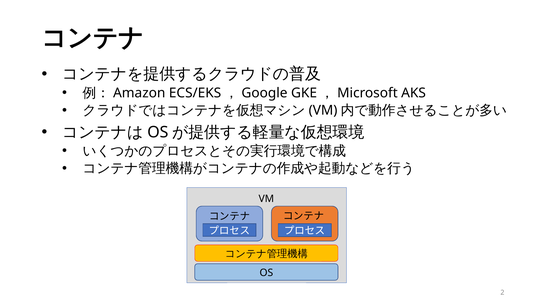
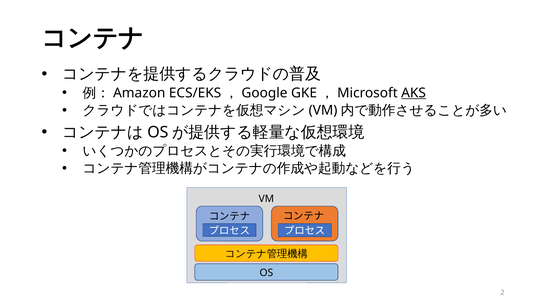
AKS underline: none -> present (414, 93)
